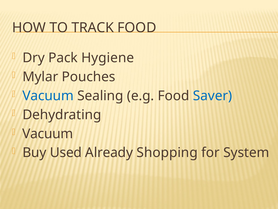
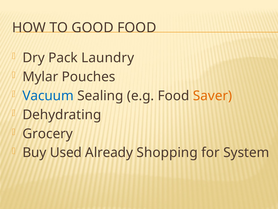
TRACK: TRACK -> GOOD (93, 28)
Hygiene: Hygiene -> Laundry (108, 58)
Saver colour: blue -> orange (213, 96)
Vacuum: Vacuum -> Grocery (48, 133)
